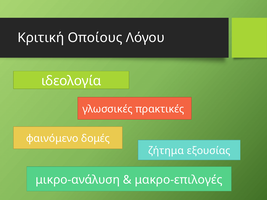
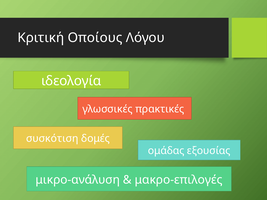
φαινόμενο: φαινόμενο -> συσκότιση (52, 139)
ζήτημα: ζήτημα -> ομάδας (166, 151)
